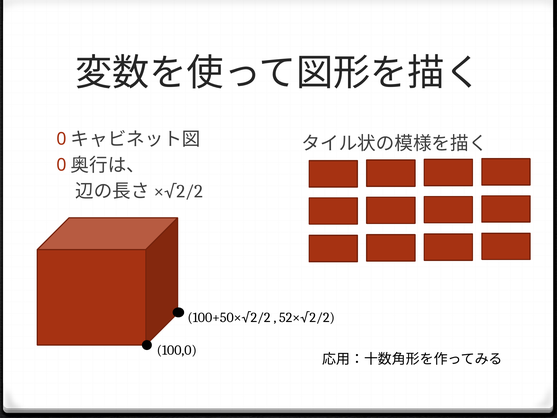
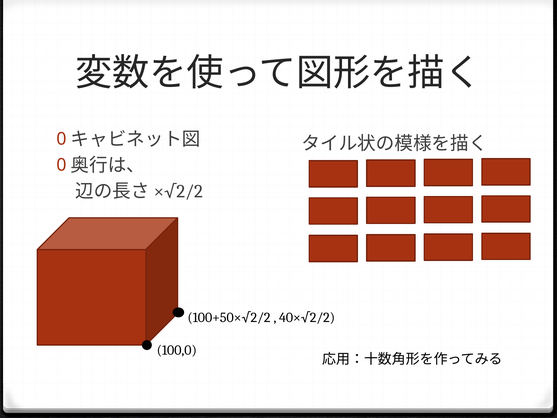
52×√2/2: 52×√2/2 -> 40×√2/2 (307, 317)
